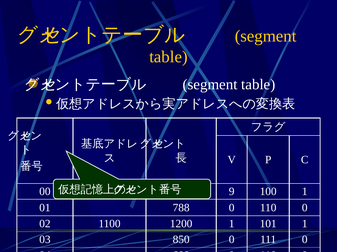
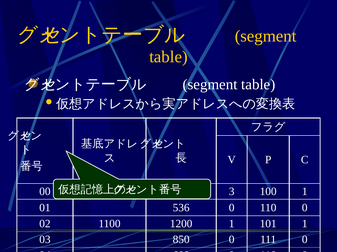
9: 9 -> 3 (232, 192)
788: 788 -> 536 (181, 208)
